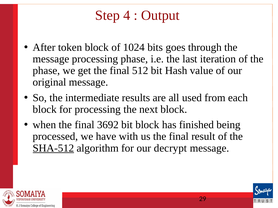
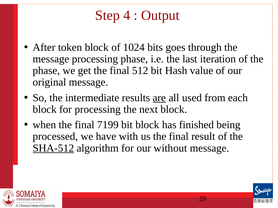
are underline: none -> present (159, 98)
3692: 3692 -> 7199 (108, 125)
decrypt: decrypt -> without (170, 148)
